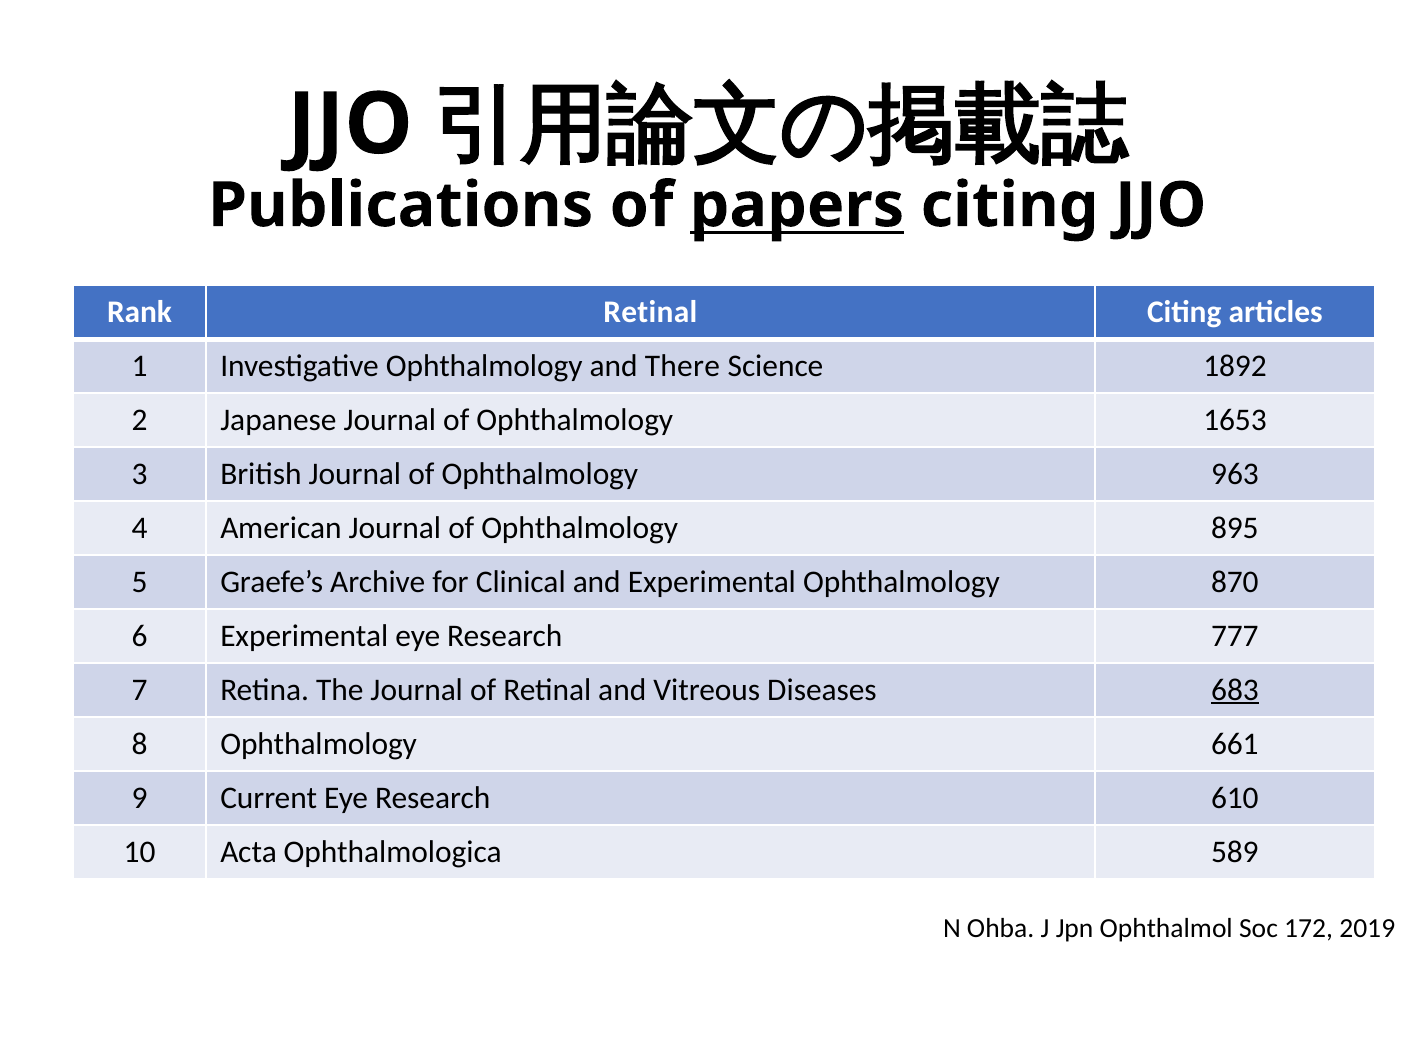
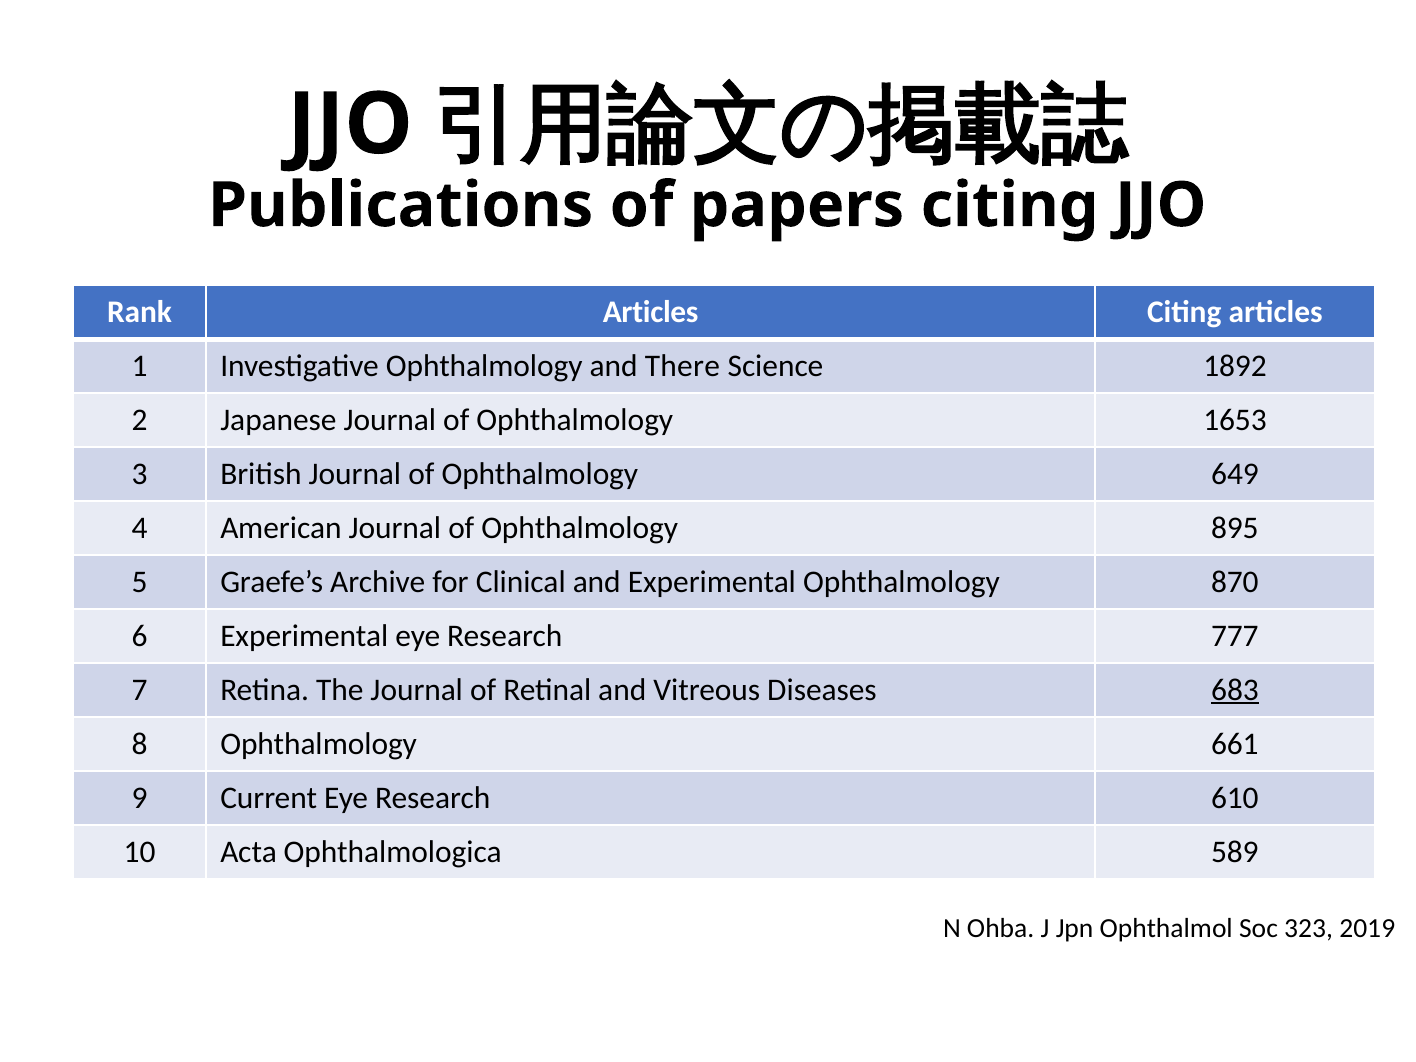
papers underline: present -> none (797, 205)
Rank Retinal: Retinal -> Articles (651, 312)
963: 963 -> 649 (1235, 474)
172: 172 -> 323 (1309, 928)
